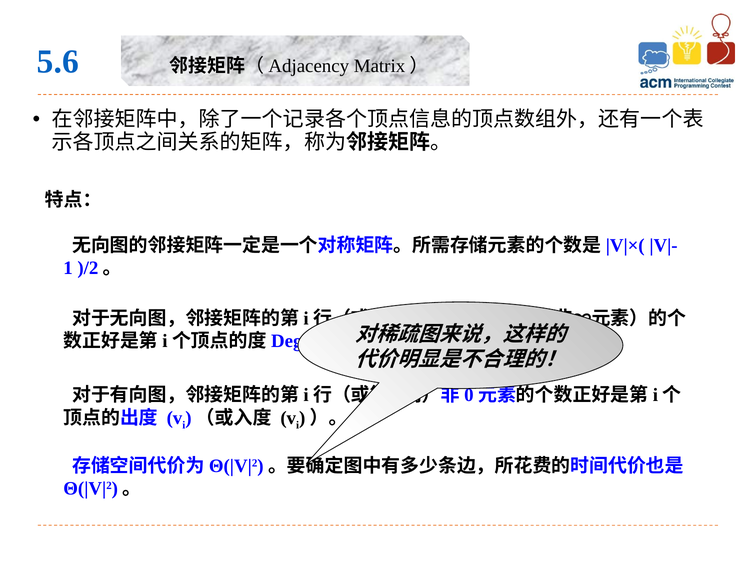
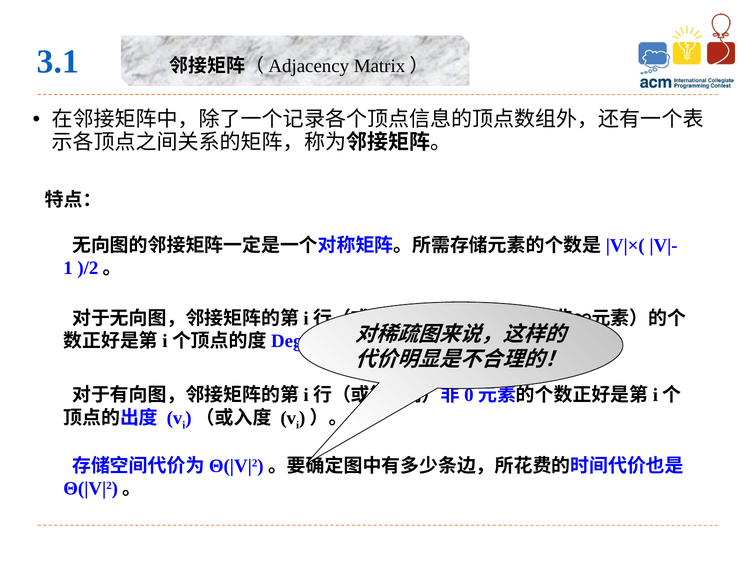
5.6: 5.6 -> 3.1 (58, 62)
